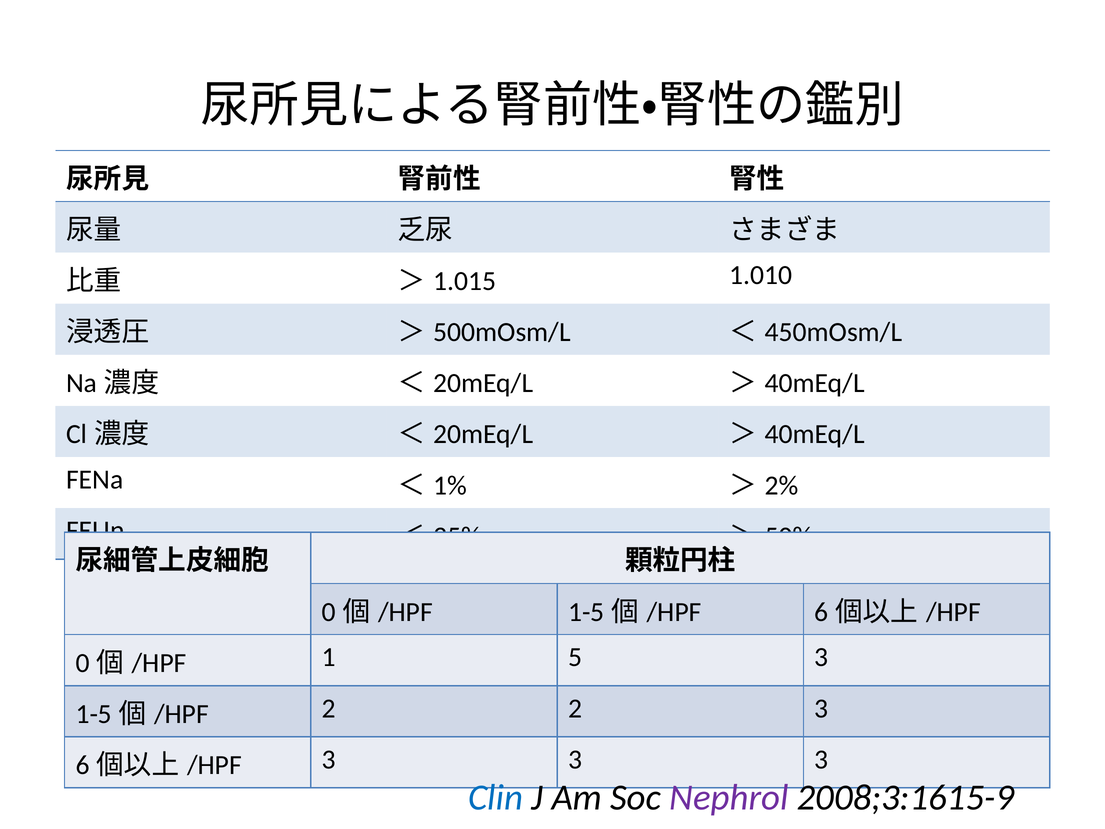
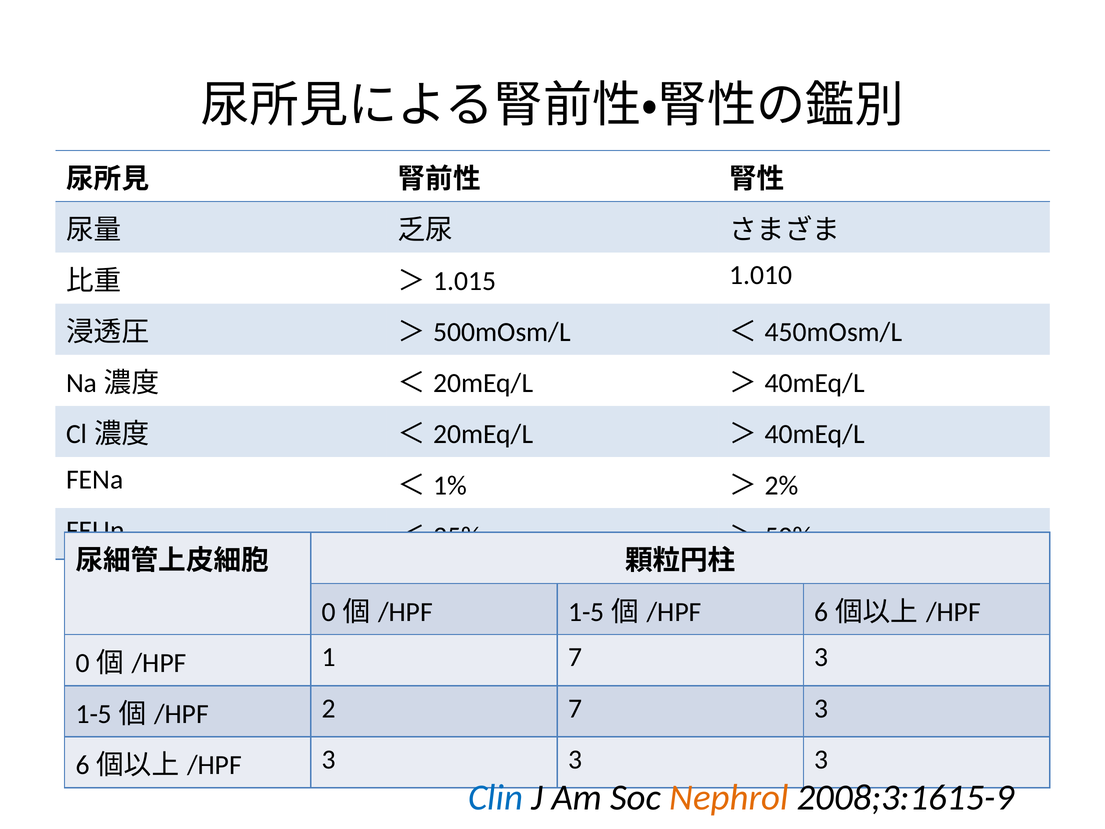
1 5: 5 -> 7 (575, 657)
2 2: 2 -> 7 (575, 708)
Nephrol colour: purple -> orange (729, 797)
